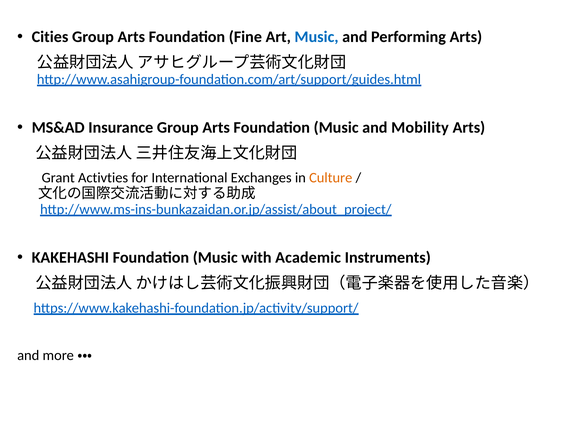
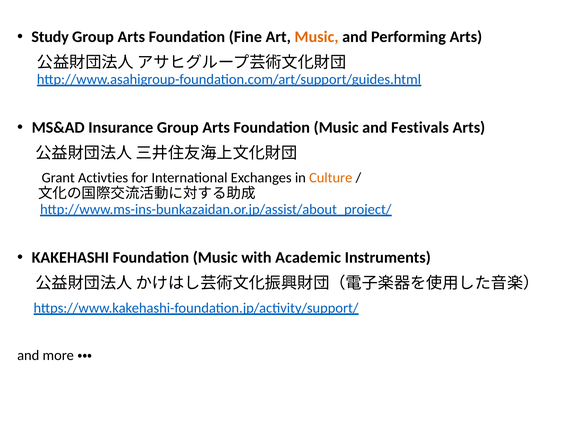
Cities: Cities -> Study (50, 37)
Music colour: blue -> orange (317, 37)
Mobility: Mobility -> Festivals (420, 128)
